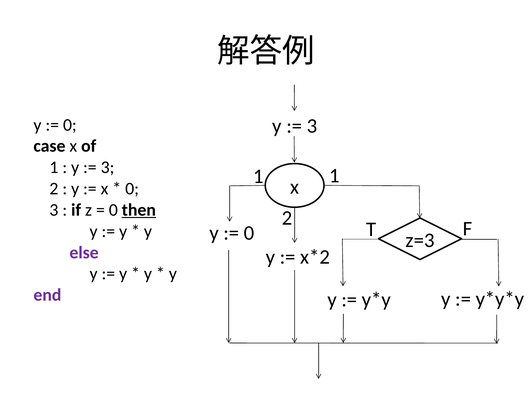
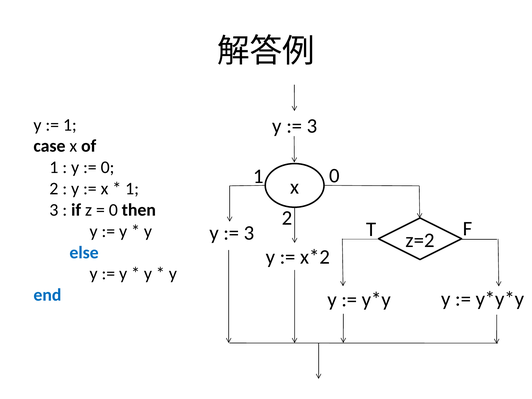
0: 0 -> 1 (70, 125)
3: 3 -> 0 (108, 167)
1 1: 1 -> 0 (334, 176)
0: 0 -> 1 (132, 189)
then underline: present -> none (139, 210)
0: 0 -> 3 (249, 233)
z=3: z=3 -> z=2 (420, 240)
else colour: purple -> blue (84, 253)
end colour: purple -> blue (47, 295)
